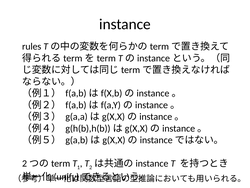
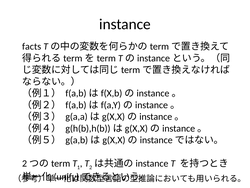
rules: rules -> facts (32, 46)
